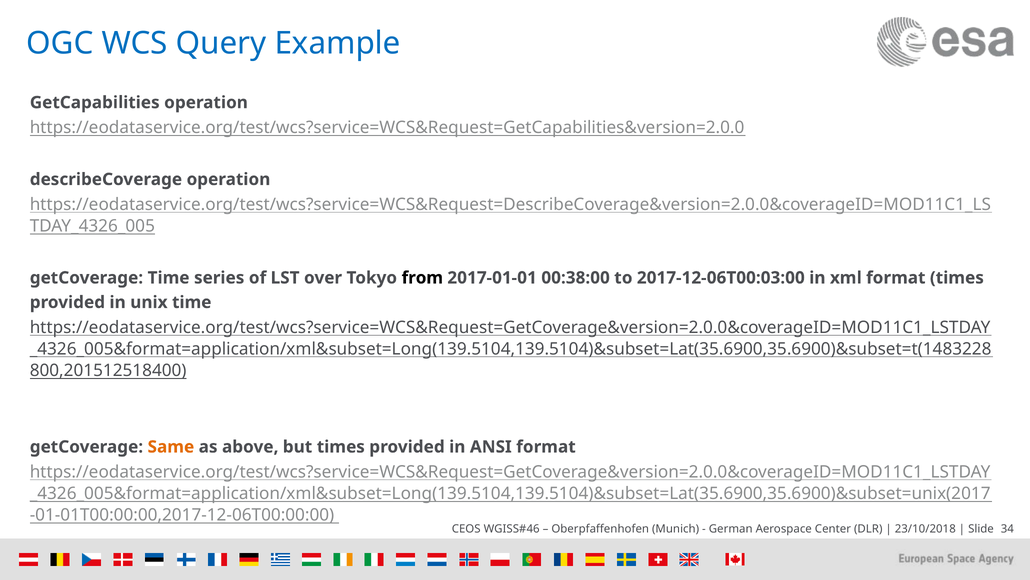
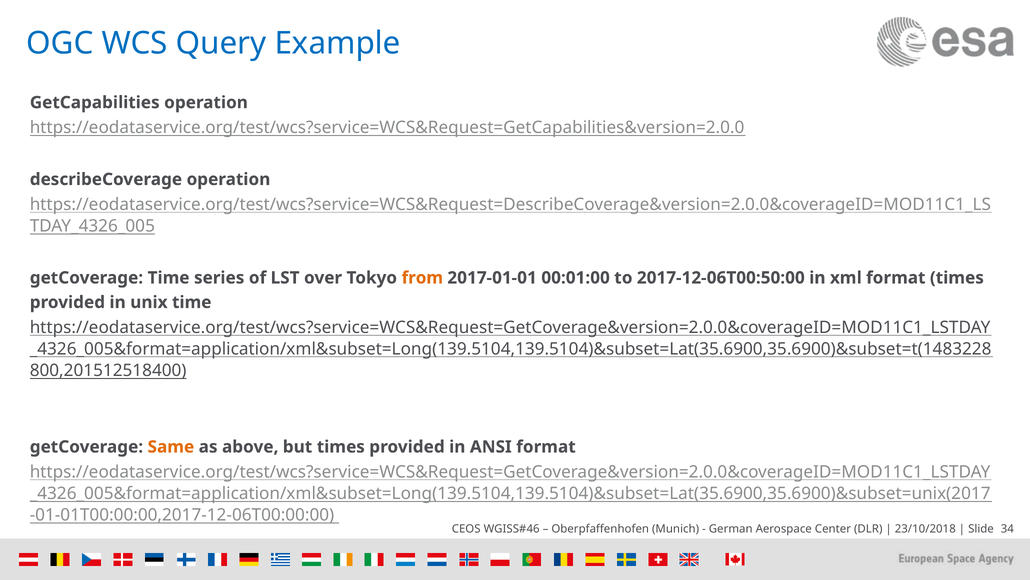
from colour: black -> orange (422, 278)
00:38:00: 00:38:00 -> 00:01:00 (576, 278)
2017-12-06T00:03:00: 2017-12-06T00:03:00 -> 2017-12-06T00:50:00 (721, 278)
